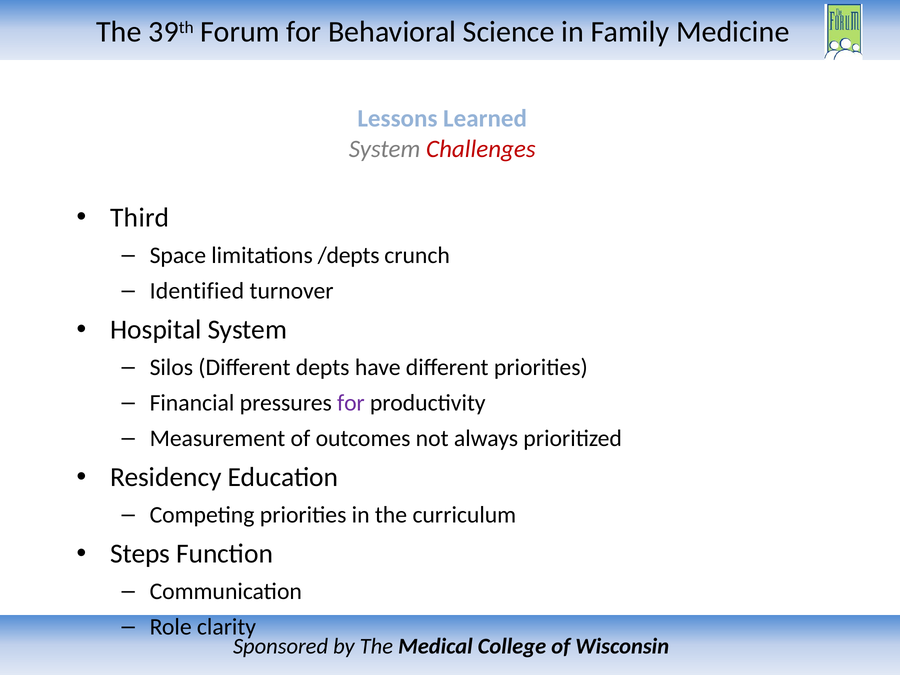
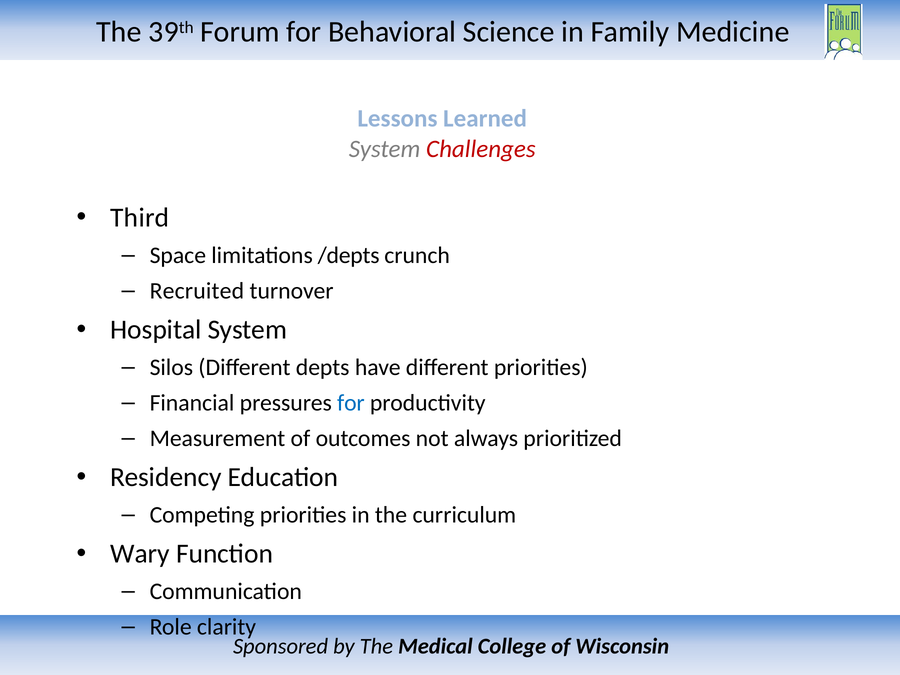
Identified: Identified -> Recruited (197, 291)
for colour: purple -> blue (351, 403)
Steps: Steps -> Wary (140, 554)
